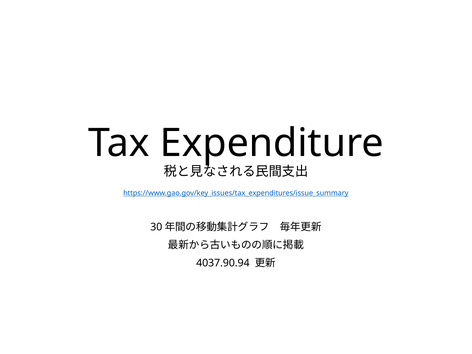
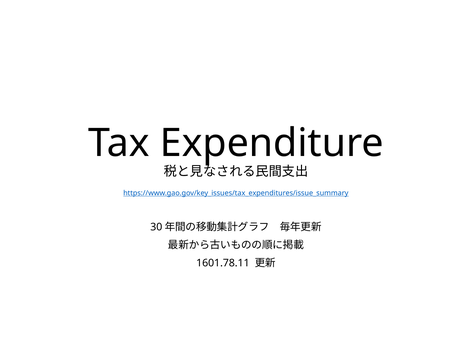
4037.90.94: 4037.90.94 -> 1601.78.11 (223, 263)
